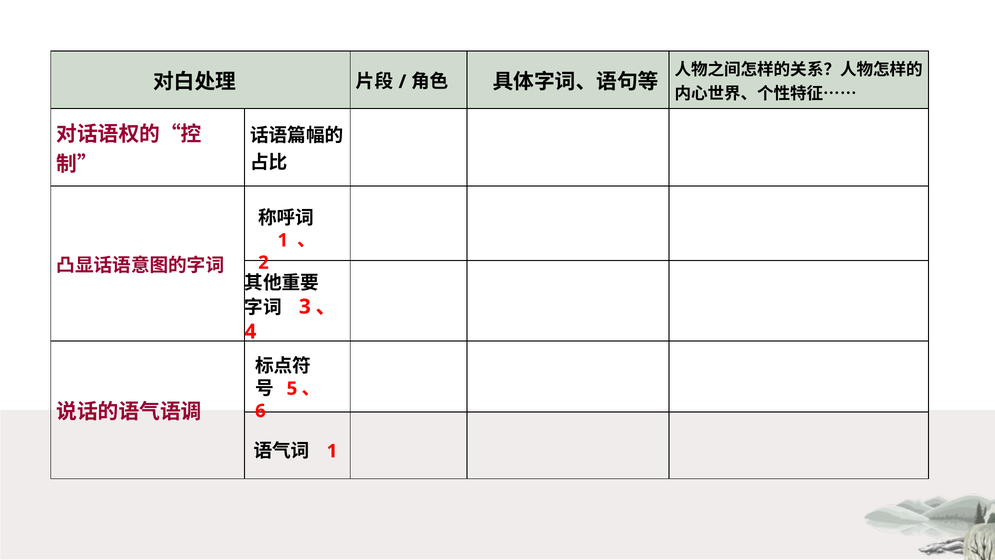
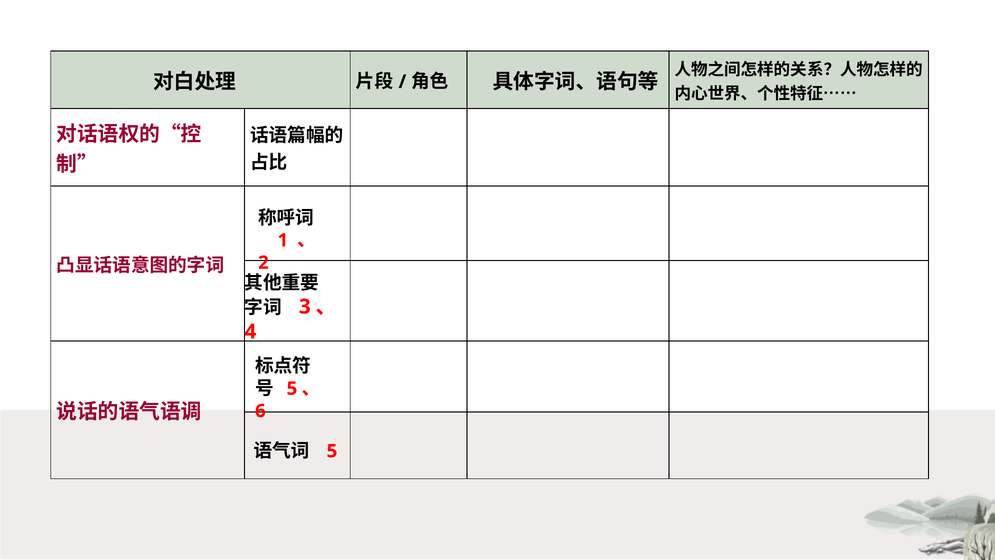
1: 1 -> 5 (332, 451)
